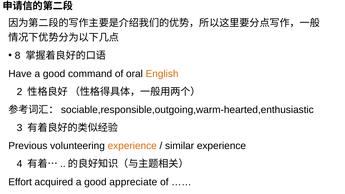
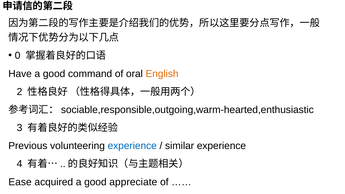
8: 8 -> 0 (18, 56)
experience colour: orange -> blue (132, 146)
Effort: Effort -> Ease (20, 182)
